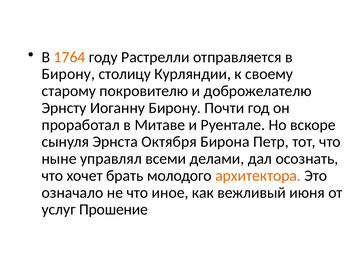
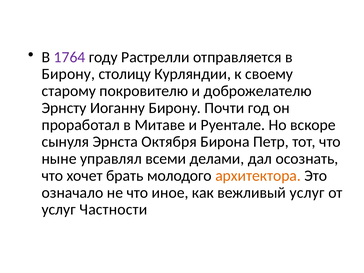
1764 colour: orange -> purple (70, 57)
вежливый июня: июня -> услуг (307, 193)
Прошение: Прошение -> Частности (113, 210)
